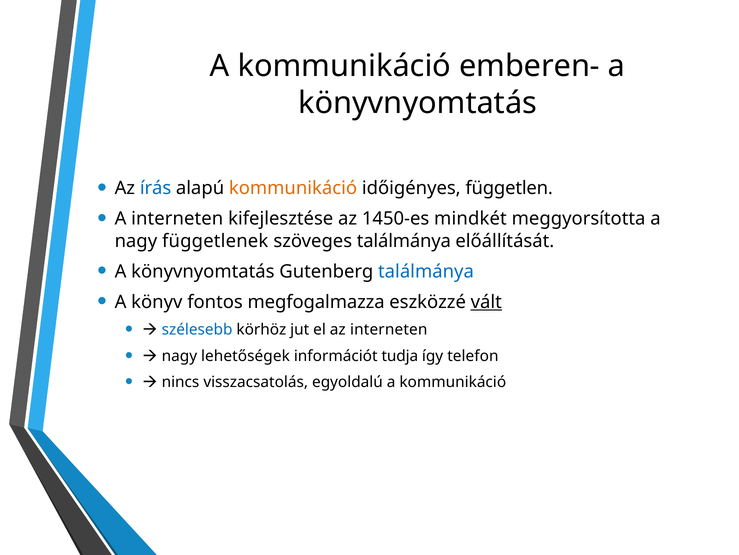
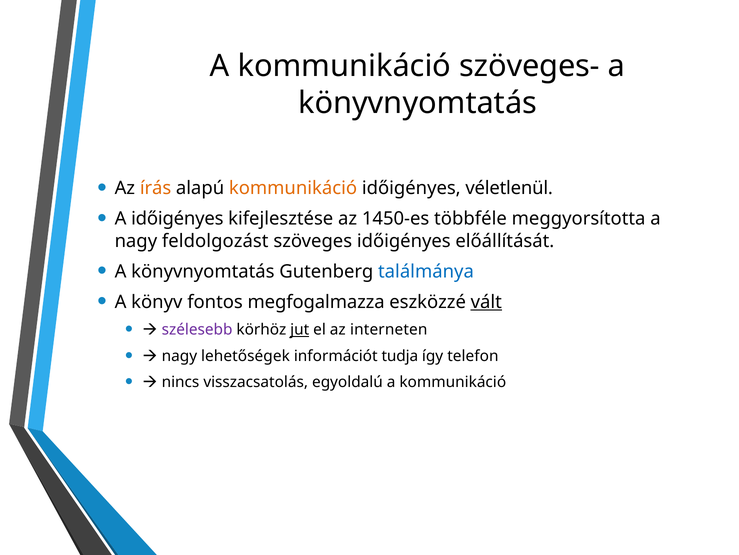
emberen-: emberen- -> szöveges- (530, 66)
írás colour: blue -> orange (156, 188)
független: független -> véletlenül (509, 188)
A interneten: interneten -> időigényes (177, 218)
mindkét: mindkét -> többféle (470, 218)
függetlenek: függetlenek -> feldolgozást (215, 241)
szöveges találmánya: találmánya -> időigényes (404, 241)
szélesebb colour: blue -> purple (197, 329)
jut underline: none -> present (300, 329)
